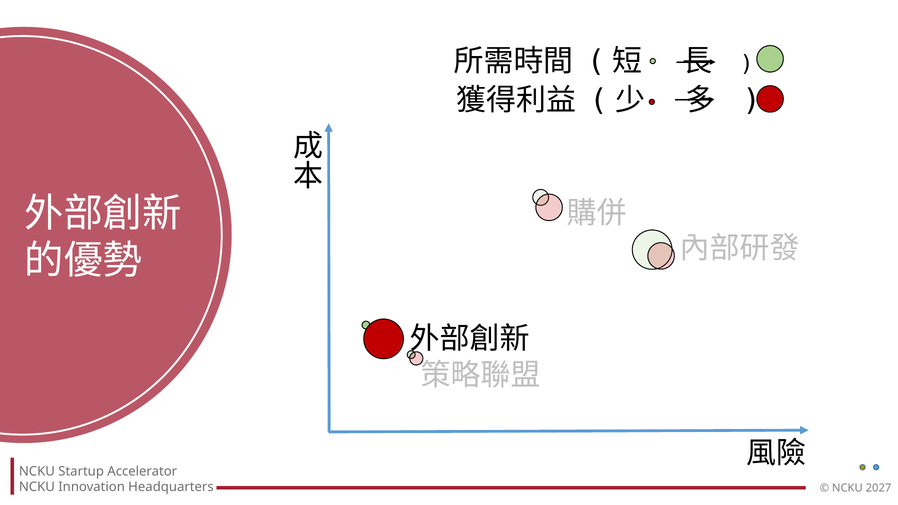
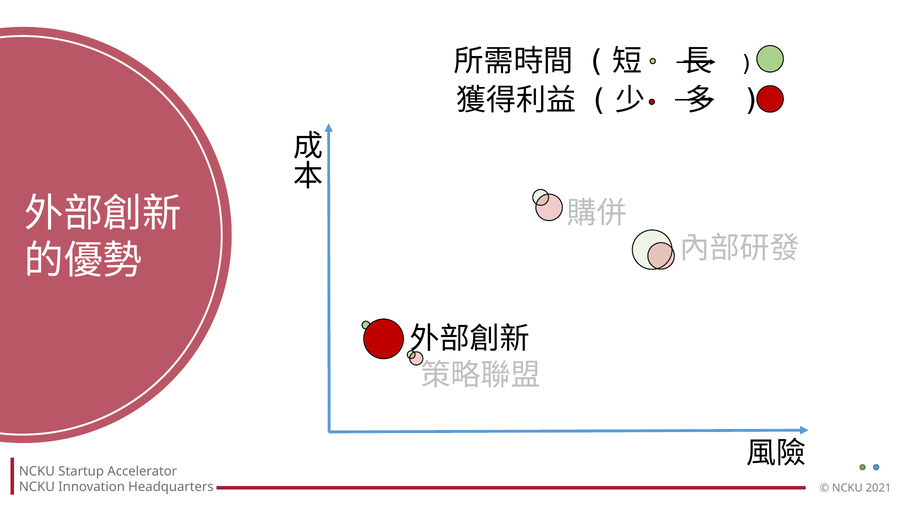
2027: 2027 -> 2021 (878, 488)
